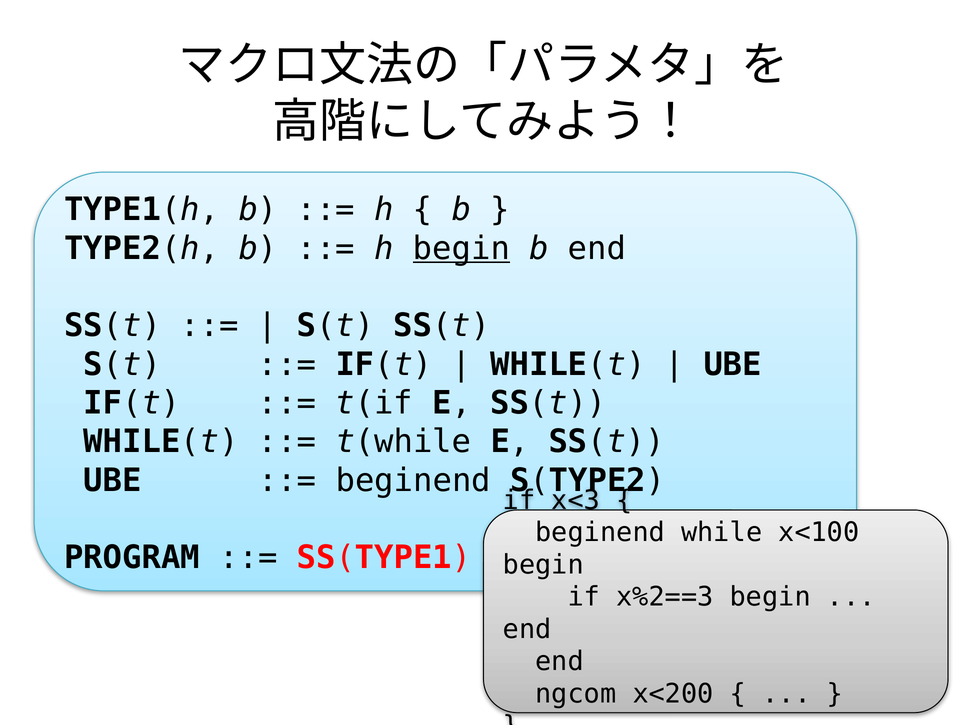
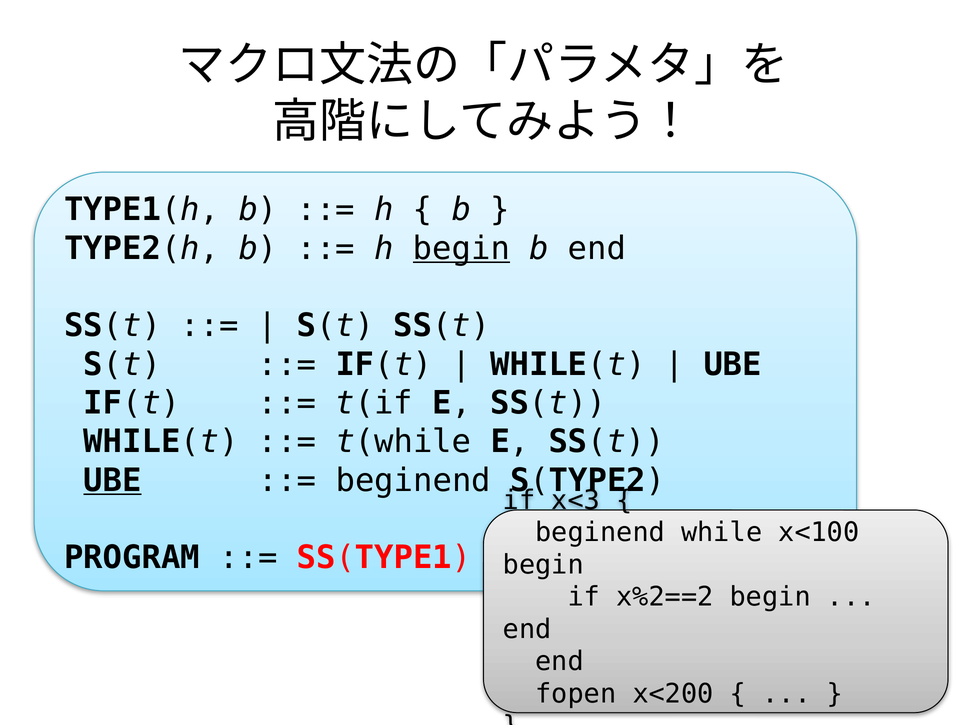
UBE underline: none -> present (113, 481)
x%2==3: x%2==3 -> x%2==2 (665, 597)
ngcom: ngcom -> fopen (576, 694)
